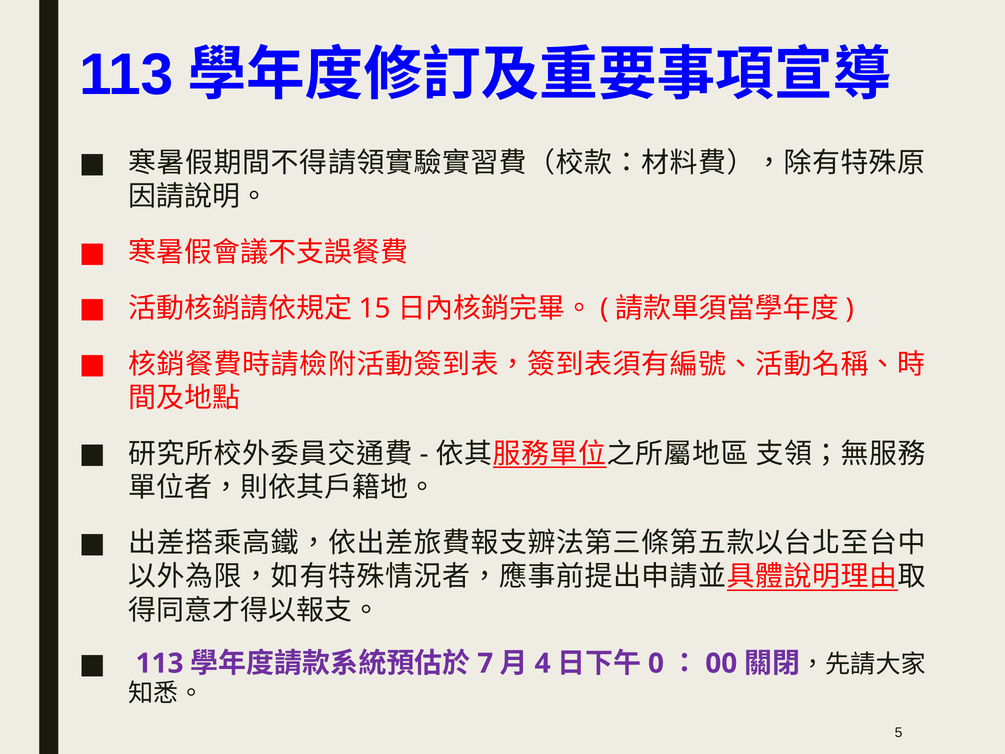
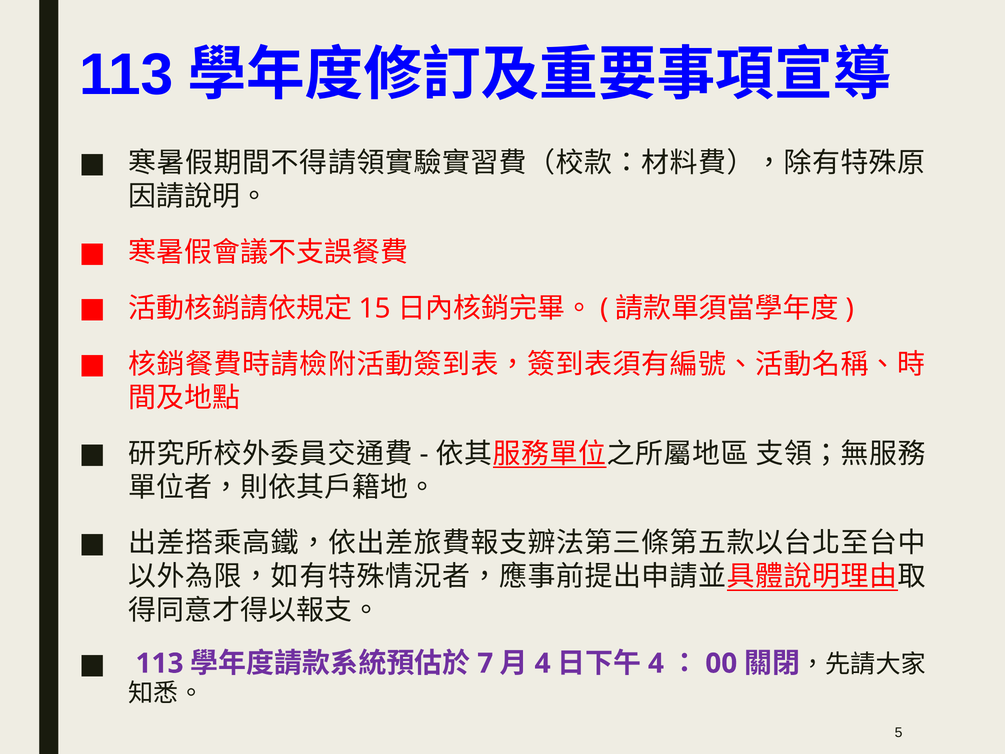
0: 0 -> 4 (656, 663)
